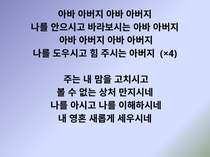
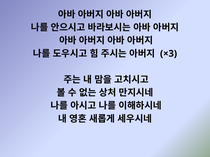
×4: ×4 -> ×3 (169, 54)
